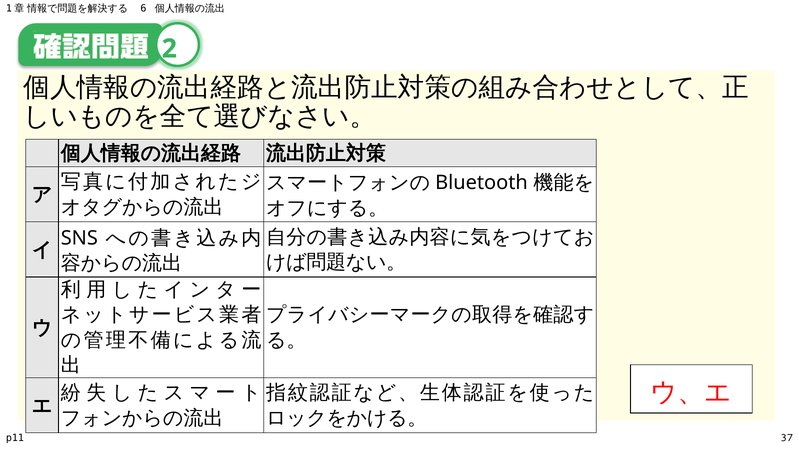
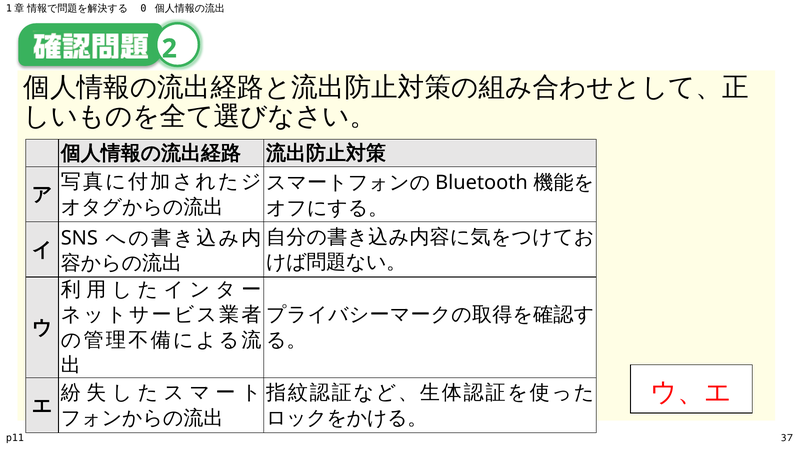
6: 6 -> 0 (143, 8)
